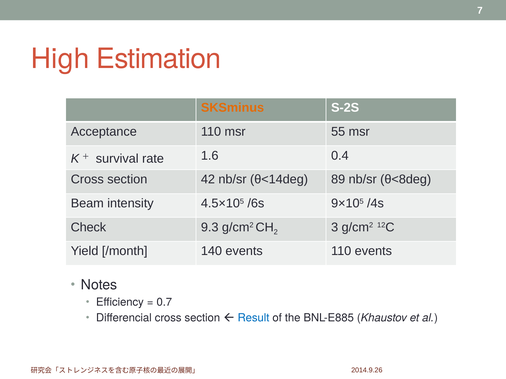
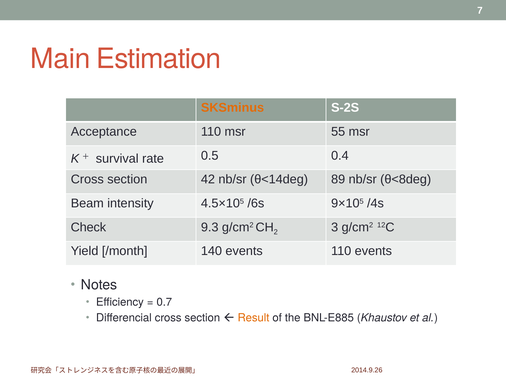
High: High -> Main (60, 59)
1.6: 1.6 -> 0.5 (210, 156)
Result colour: blue -> orange (254, 318)
